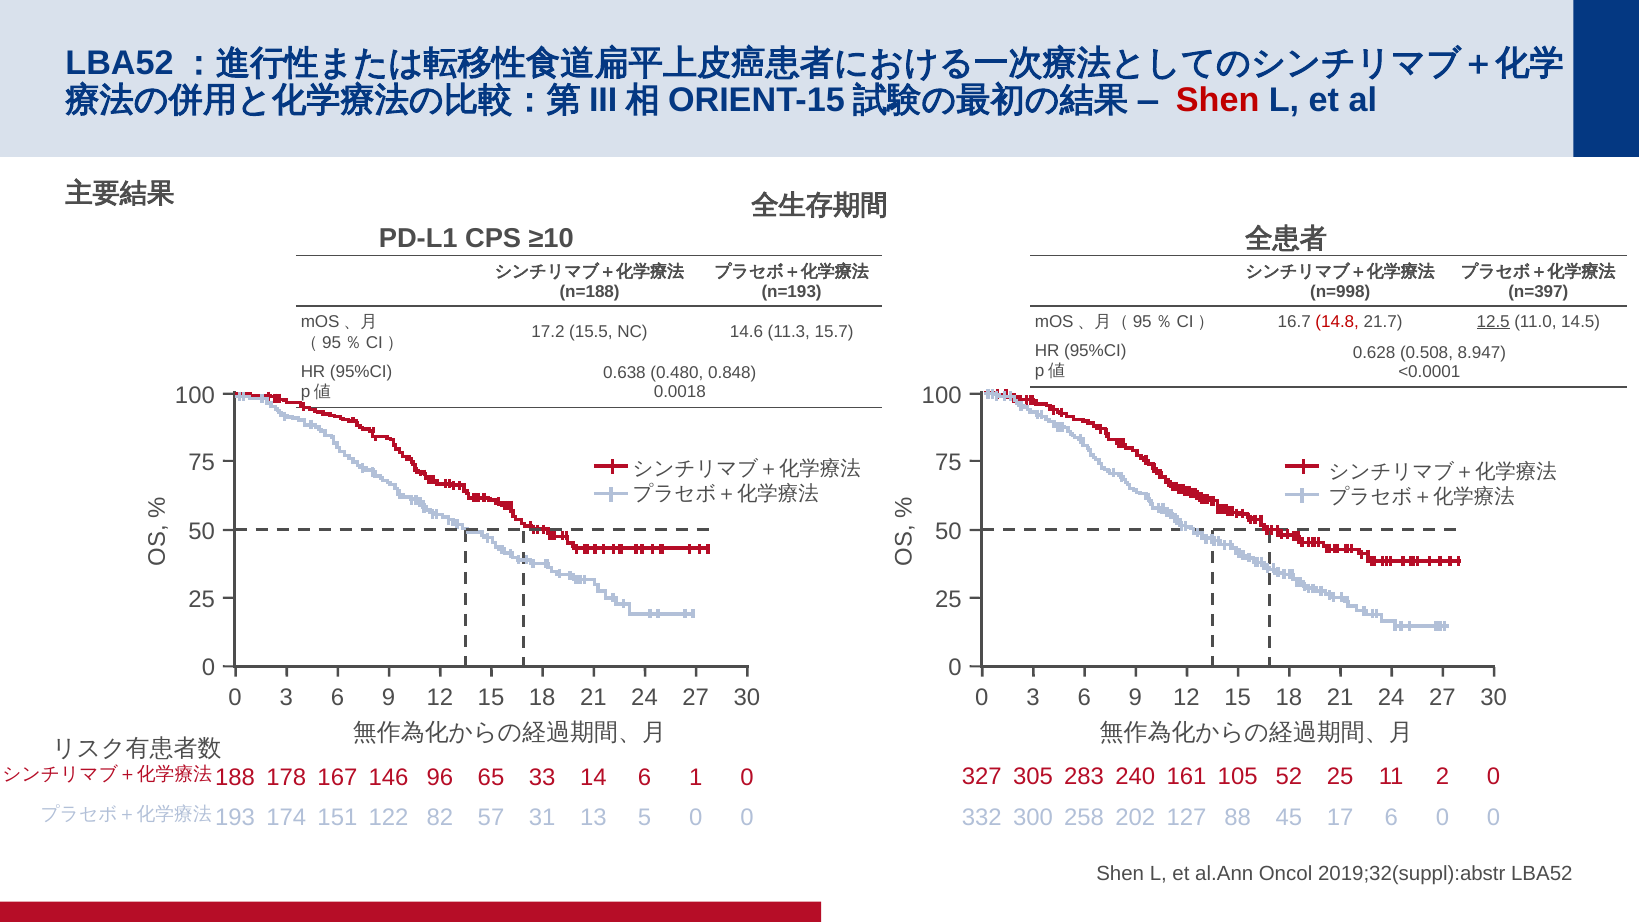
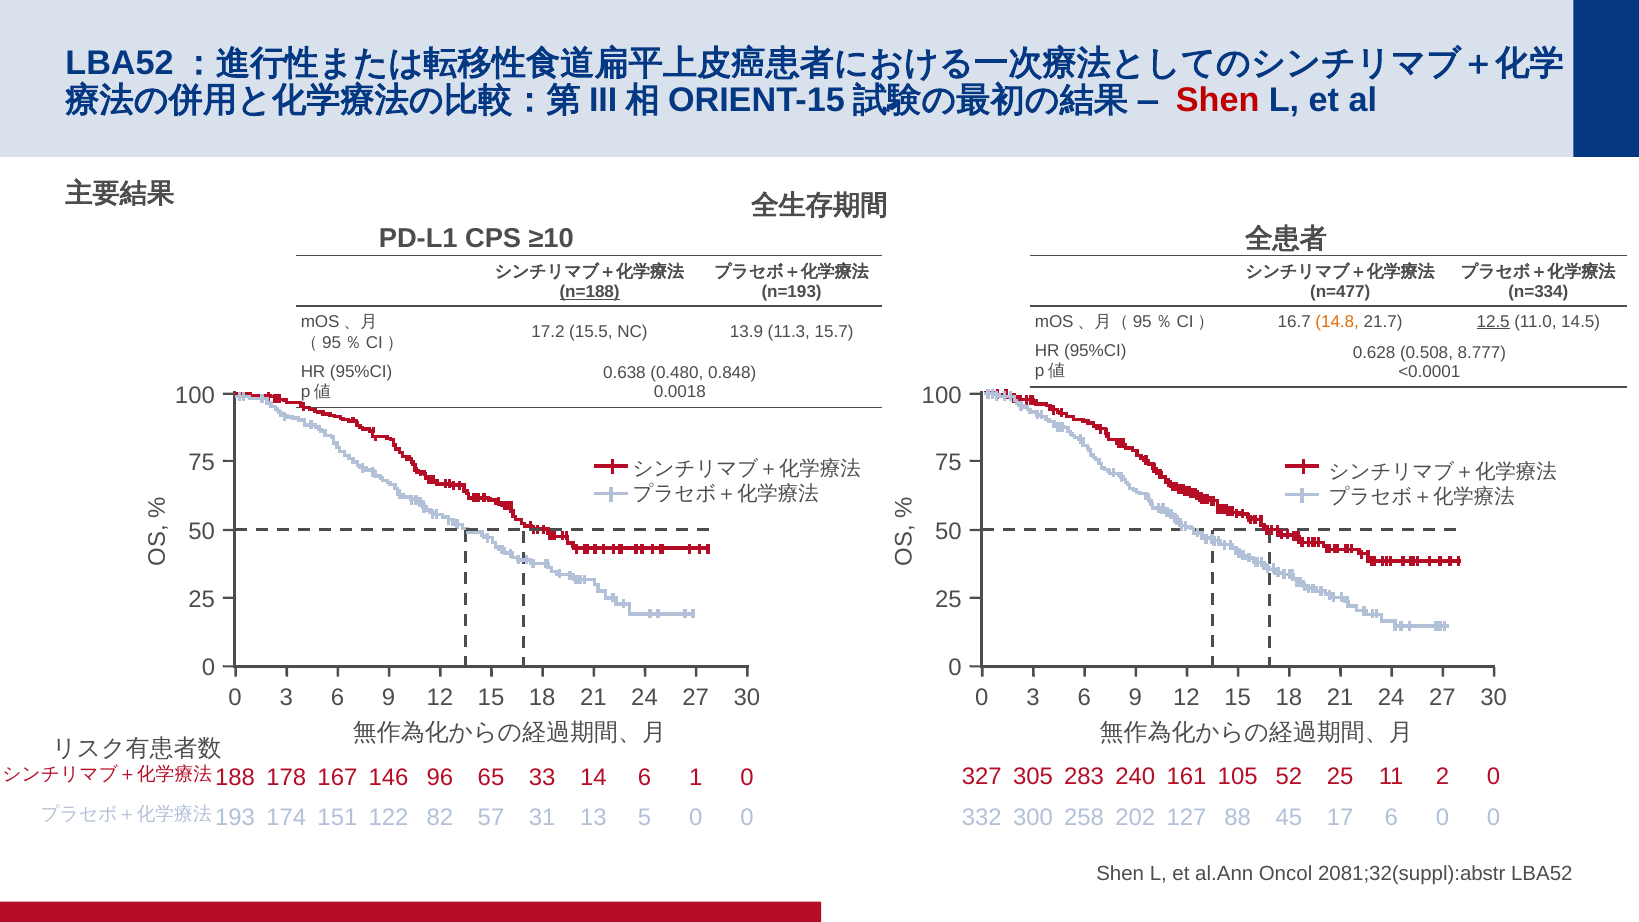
n=188 underline: none -> present (590, 292)
n=998: n=998 -> n=477 (1340, 292)
n=397: n=397 -> n=334 (1538, 292)
14.8 colour: red -> orange (1337, 321)
14.6: 14.6 -> 13.9 (747, 332)
8.947: 8.947 -> 8.777 (1482, 352)
2019;32(suppl):abstr: 2019;32(suppl):abstr -> 2081;32(suppl):abstr (1412, 874)
